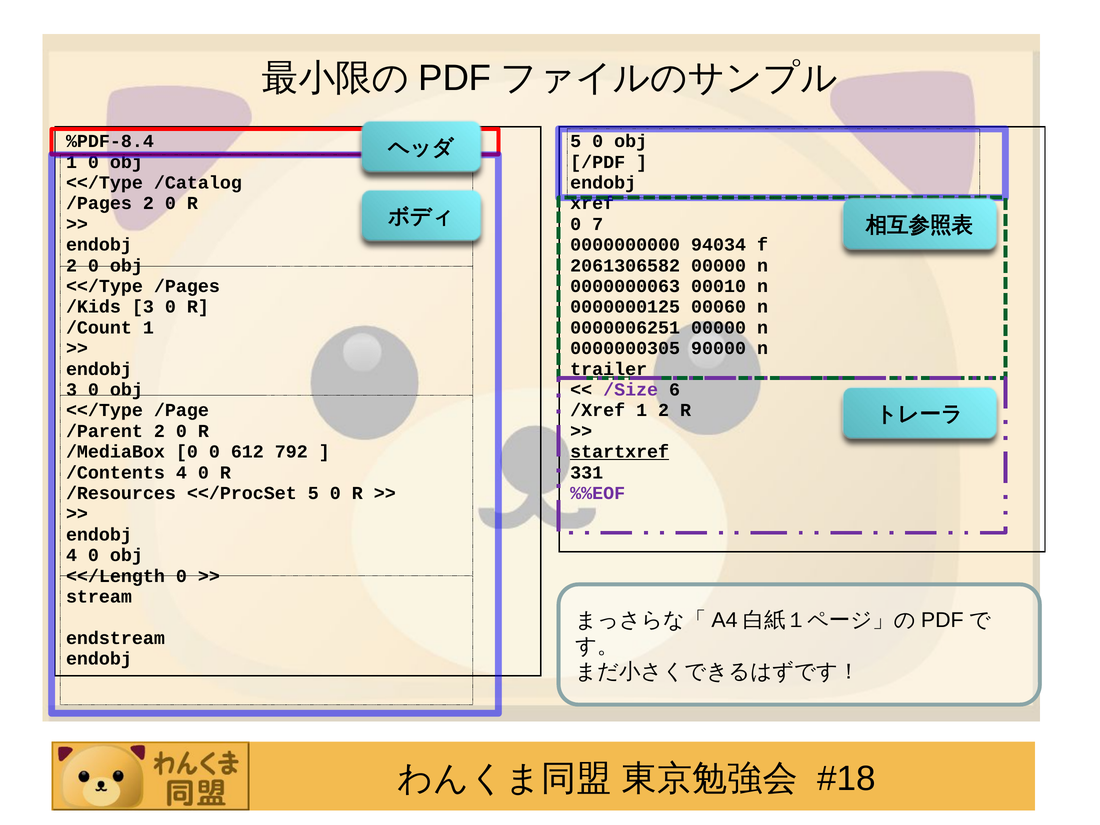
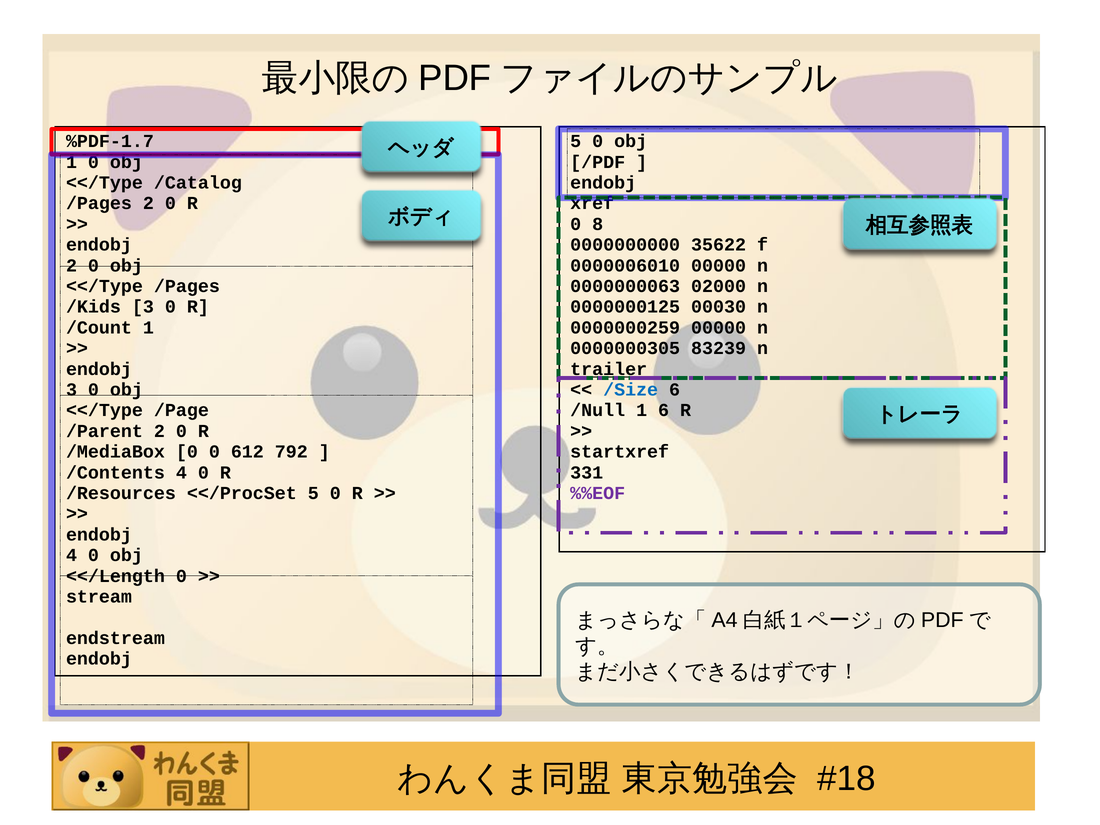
%PDF-8.4: %PDF-8.4 -> %PDF-1.7 (110, 141)
7: 7 -> 8 (598, 224)
94034: 94034 -> 35622 (719, 245)
2061306582: 2061306582 -> 0000006010 (625, 265)
00010: 00010 -> 02000 (719, 286)
00060: 00060 -> 00030 (719, 307)
0000006251: 0000006251 -> 0000000259 (625, 328)
90000: 90000 -> 83239 (719, 348)
/Size colour: purple -> blue (631, 390)
/Xref: /Xref -> /Null (598, 410)
1 2: 2 -> 6 (664, 410)
startxref underline: present -> none (620, 452)
